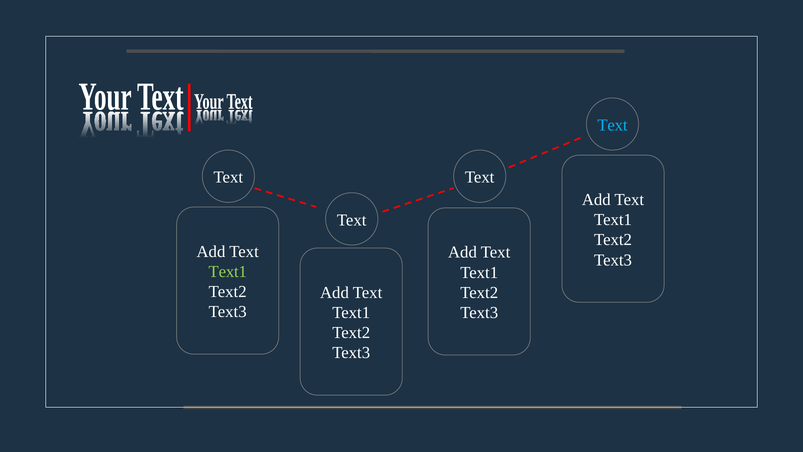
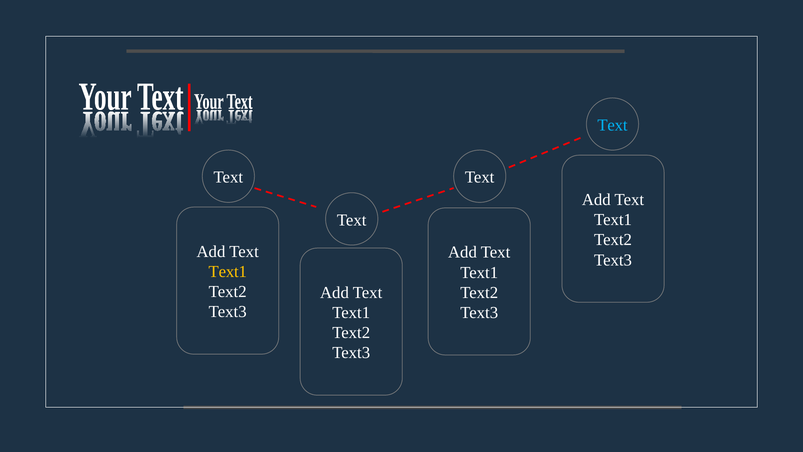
Text1 colour: light green -> yellow (228, 272)
